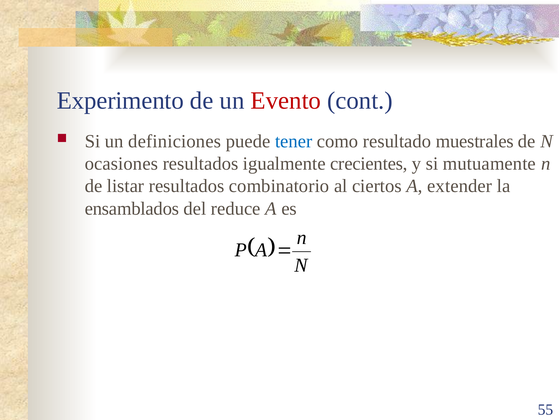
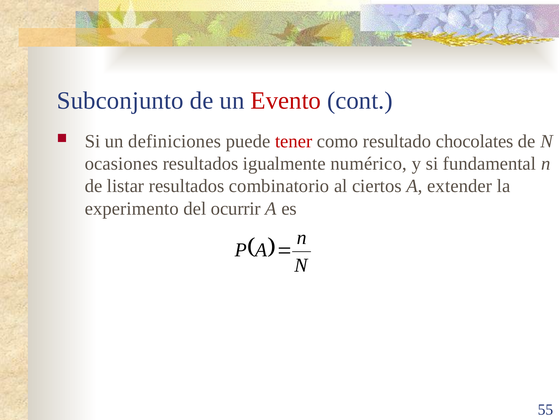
Experimento: Experimento -> Subconjunto (120, 100)
tener colour: blue -> red (294, 141)
muestrales: muestrales -> chocolates (475, 141)
crecientes: crecientes -> numérico (369, 163)
mutuamente: mutuamente -> fundamental (489, 163)
ensamblados: ensamblados -> experimento (132, 208)
reduce: reduce -> ocurrir (236, 208)
